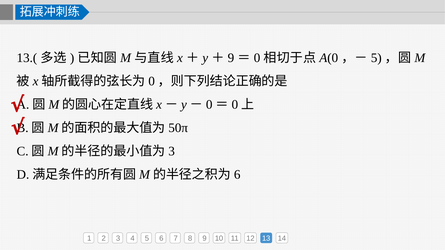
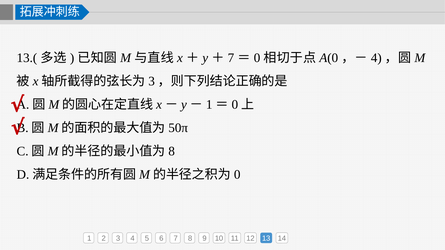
9: 9 -> 7 (231, 58)
5: 5 -> 4 (376, 58)
0: 0 -> 3 (152, 81)
0: 0 -> 1 (209, 105)
3: 3 -> 8 (172, 151)
6: 6 -> 0 (237, 175)
